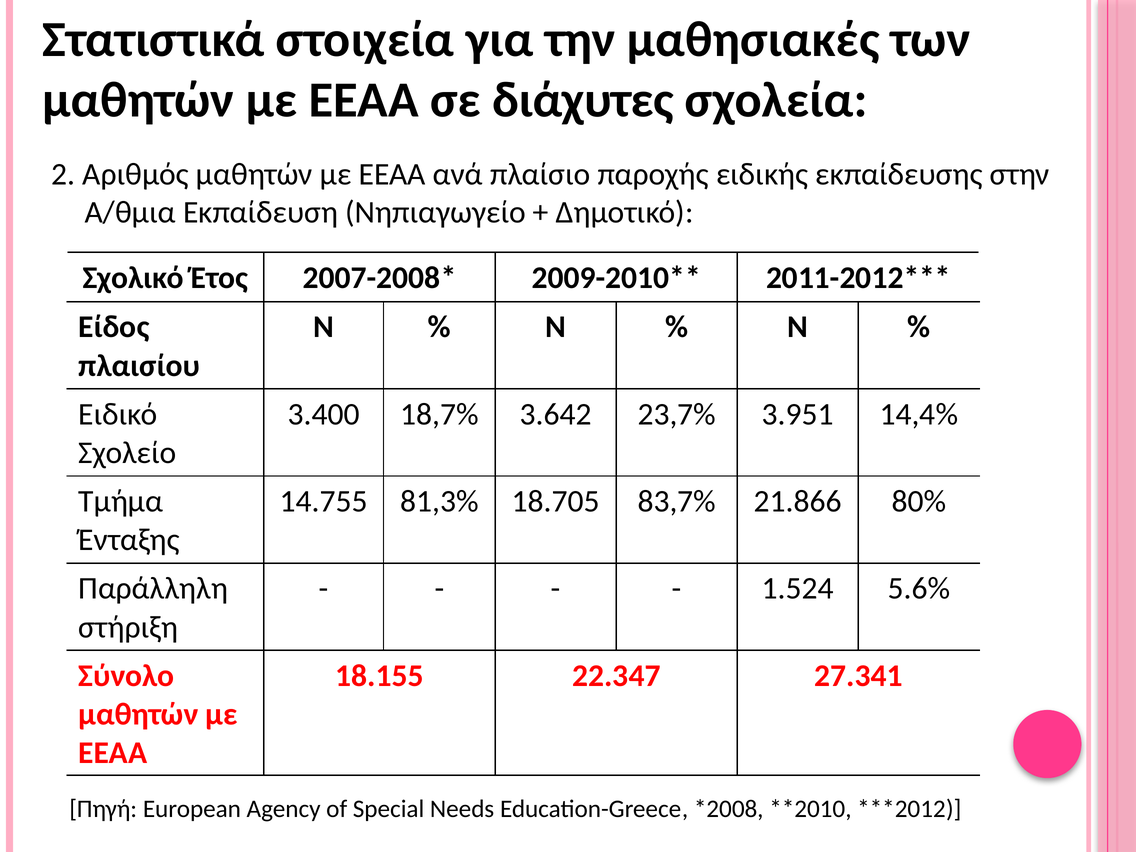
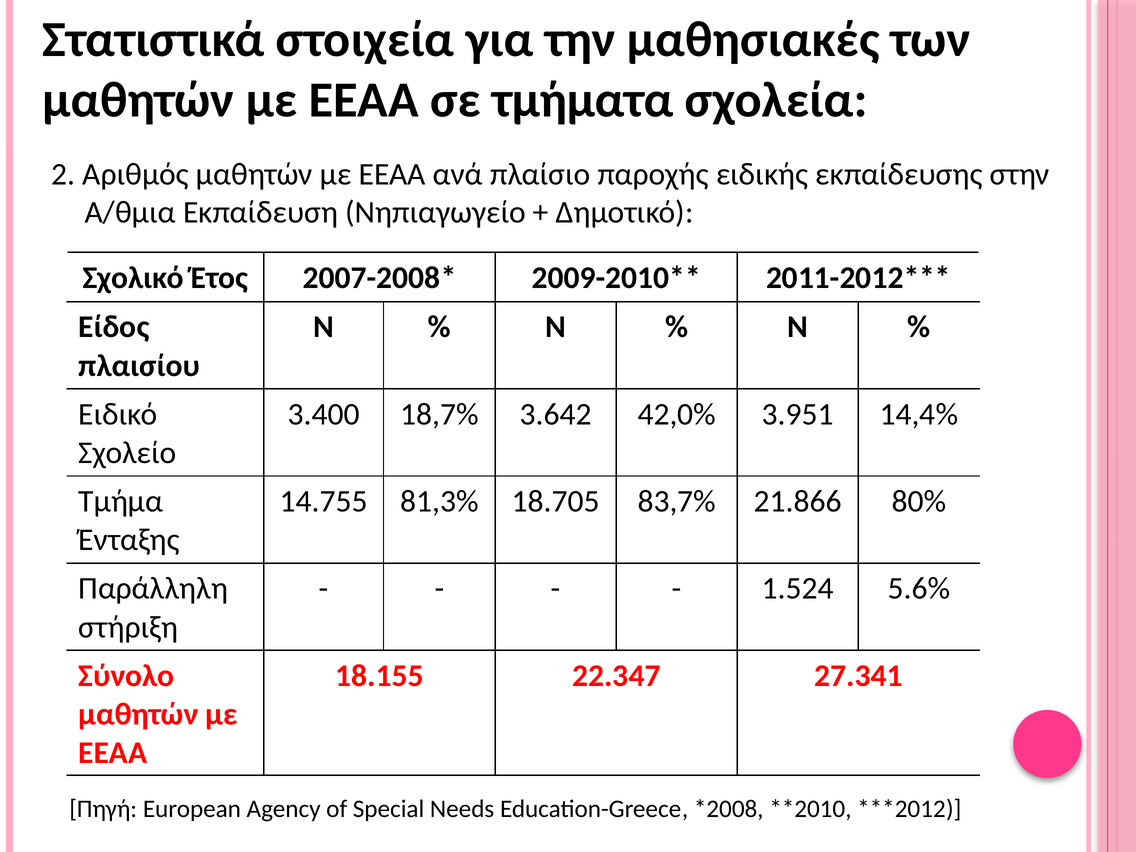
διάχυτες: διάχυτες -> τμήματα (583, 100)
23,7%: 23,7% -> 42,0% (677, 414)
